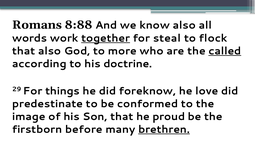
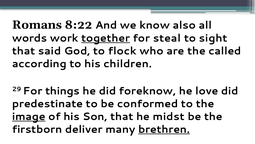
8:88: 8:88 -> 8:22 (78, 25)
flock: flock -> sight (213, 38)
that also: also -> said (50, 51)
more: more -> flock (122, 51)
called underline: present -> none (225, 51)
doctrine: doctrine -> children (128, 64)
image underline: none -> present (29, 116)
proud: proud -> midst (169, 116)
before: before -> deliver (84, 129)
